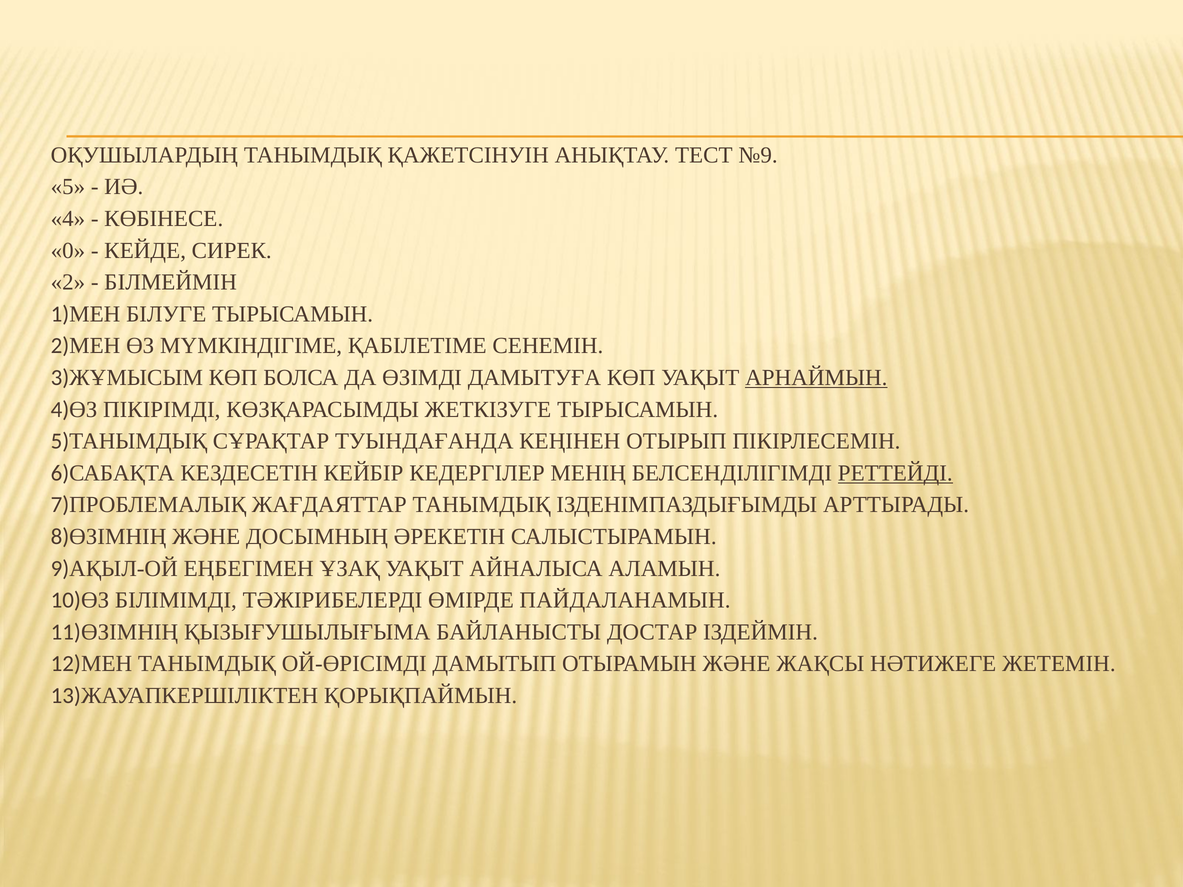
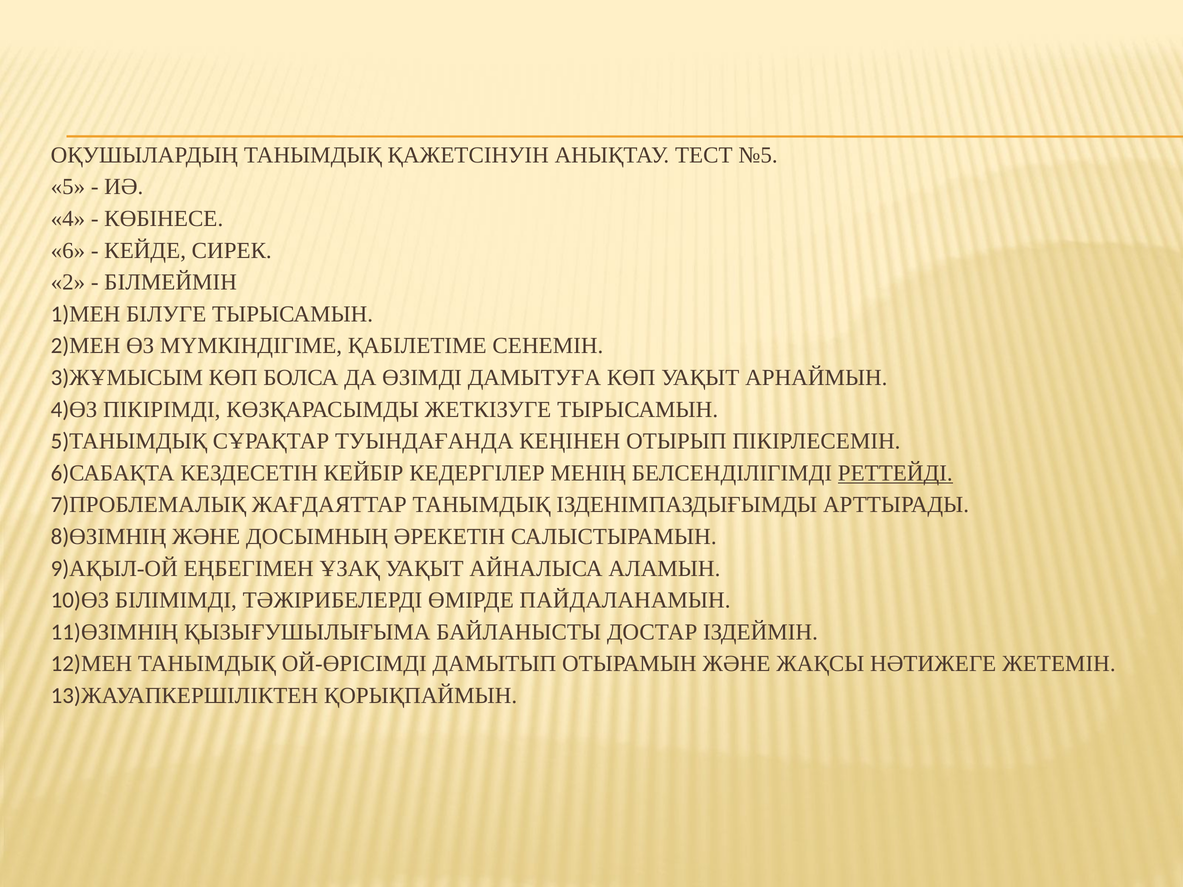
№9: №9 -> №5 (758, 155)
0: 0 -> 6 (68, 251)
АРНАЙМЫН underline: present -> none (816, 378)
